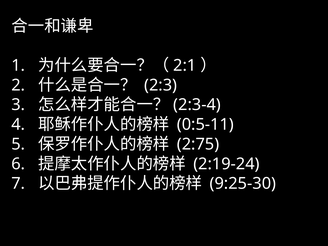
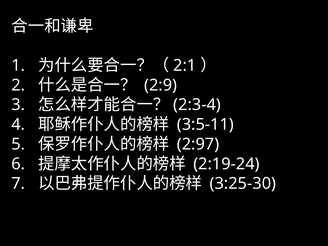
2:3: 2:3 -> 2:9 (161, 85)
0:5-11: 0:5-11 -> 3:5-11 (205, 125)
2:75: 2:75 -> 2:97 (198, 144)
9:25-30: 9:25-30 -> 3:25-30 (243, 184)
